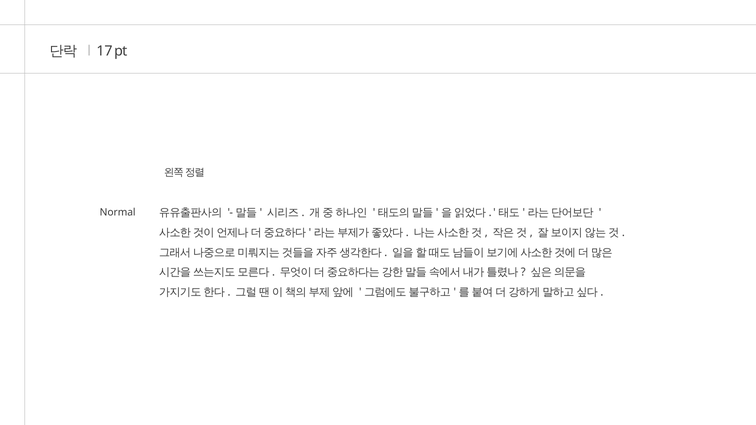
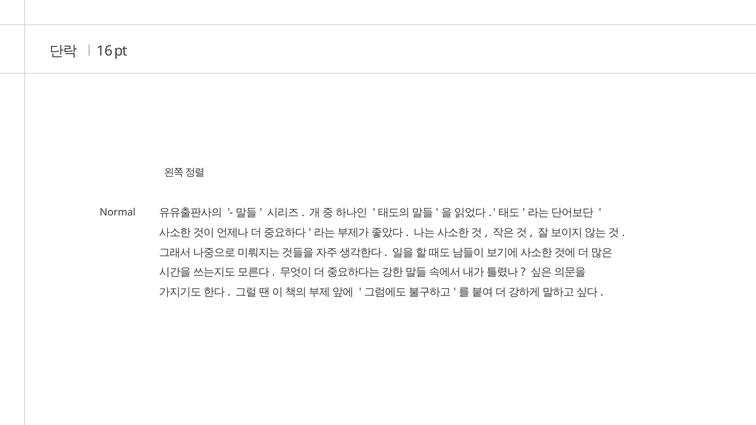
17: 17 -> 16 (104, 51)
